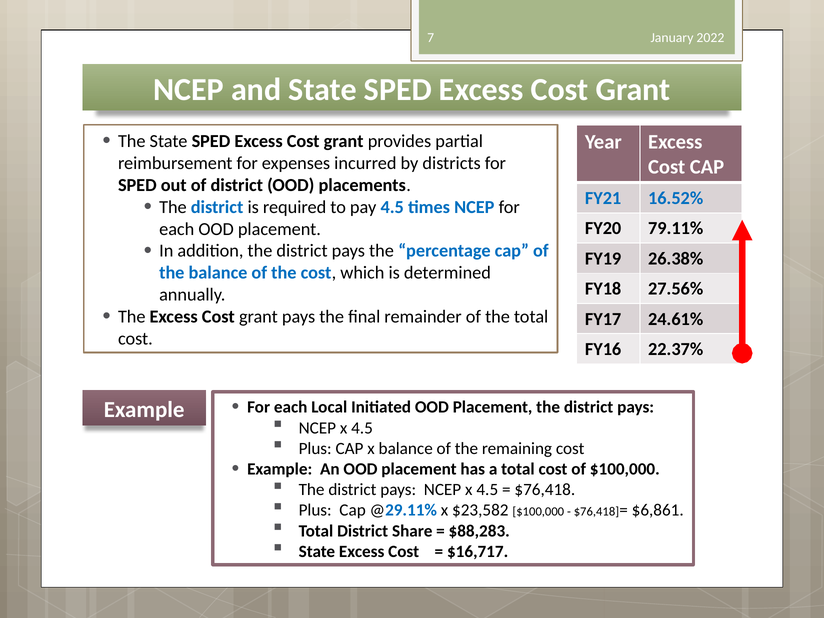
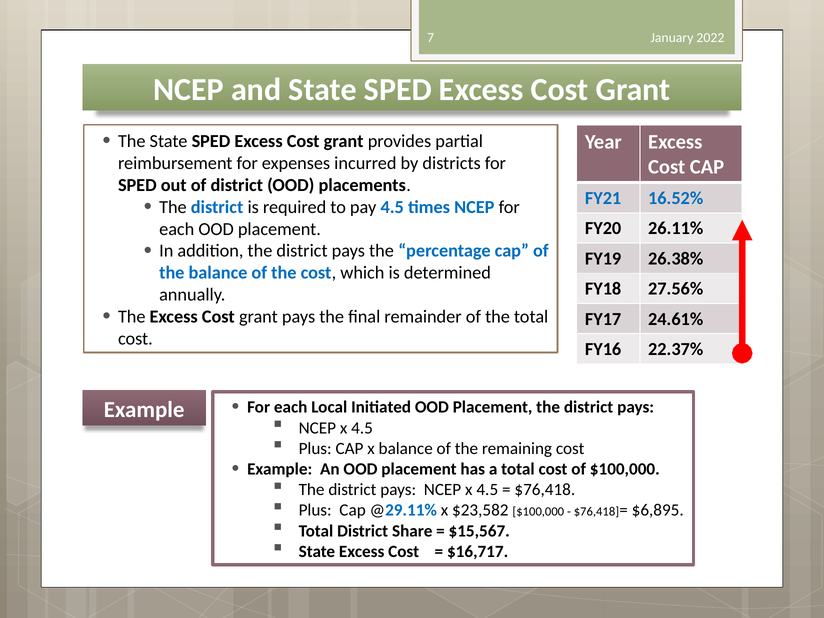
79.11%: 79.11% -> 26.11% (676, 228)
$6,861: $6,861 -> $6,895 (658, 510)
$88,283: $88,283 -> $15,567 (479, 531)
